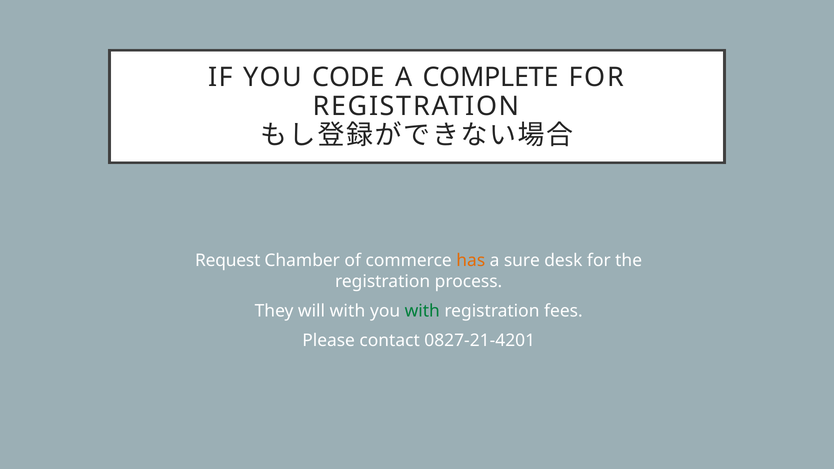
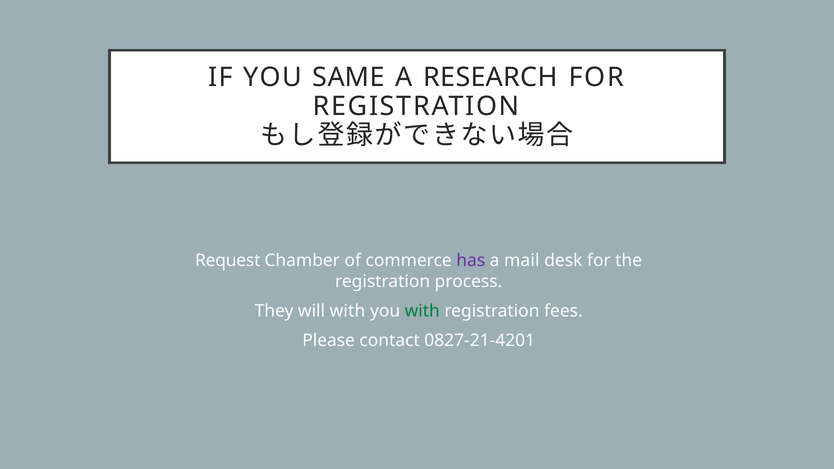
CODE: CODE -> SAME (349, 77)
COMPLETE: COMPLETE -> RESEARCH (490, 77)
has colour: orange -> purple (471, 261)
sure: sure -> mail (522, 261)
